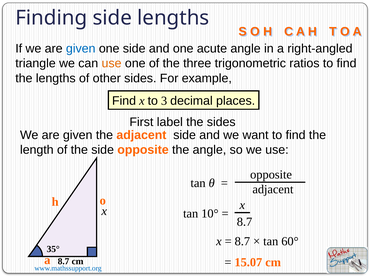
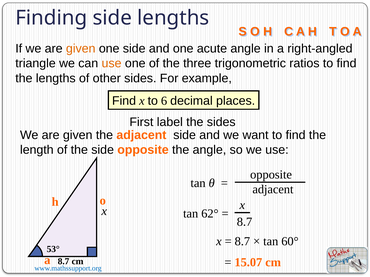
given colour: blue -> orange (81, 49)
3: 3 -> 6 (164, 101)
10°: 10° -> 62° (210, 214)
35°: 35° -> 53° (53, 250)
